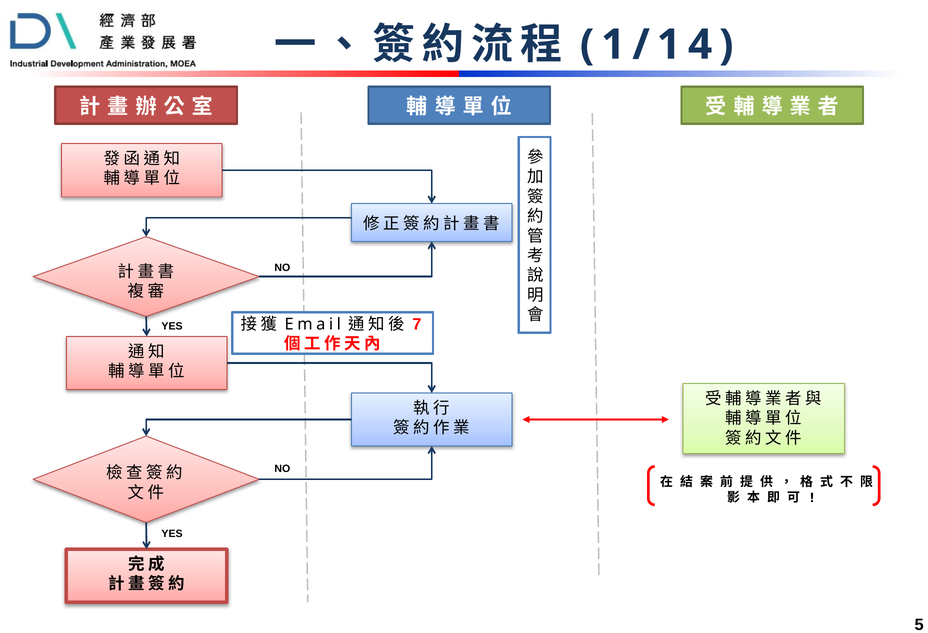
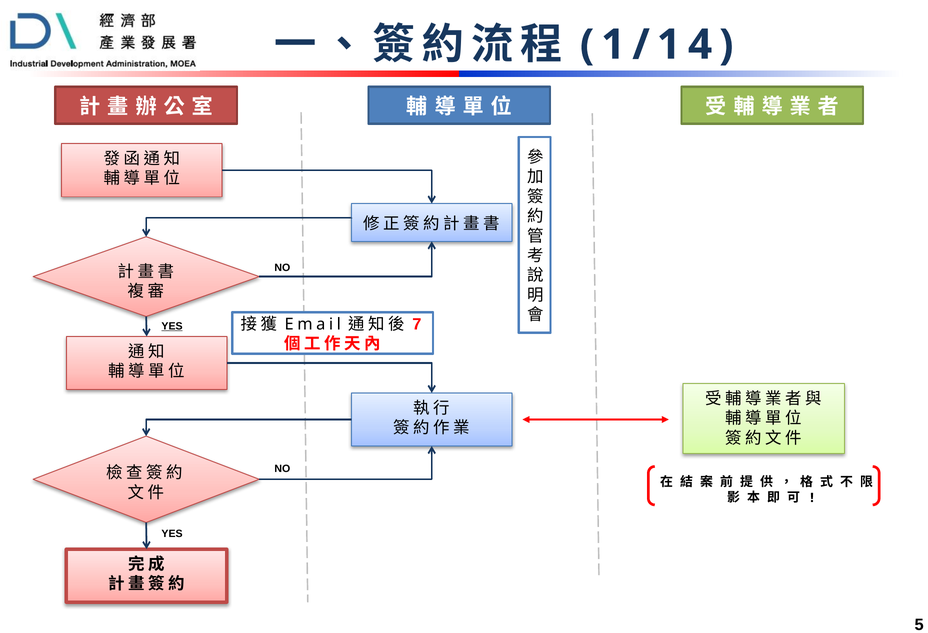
YES underline: none -> present (172, 327)
